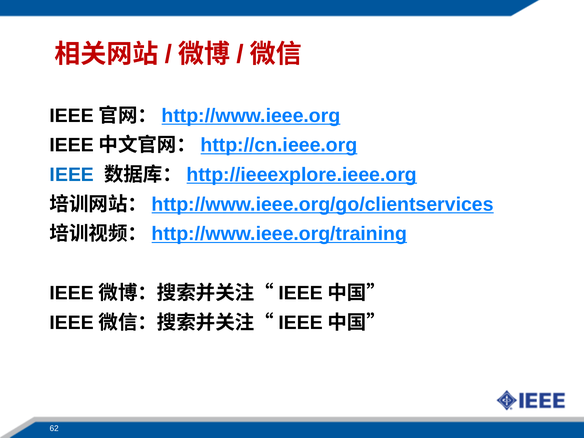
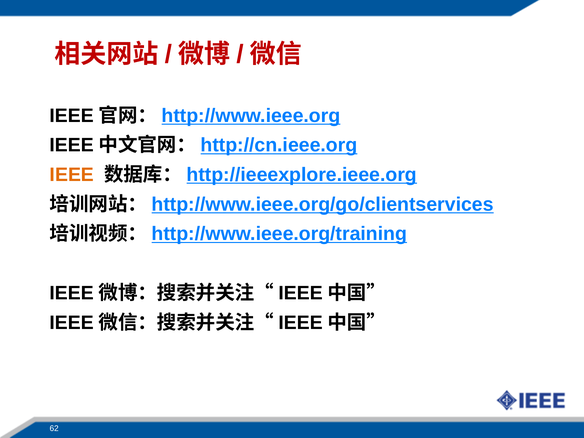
IEEE colour: blue -> orange (72, 175)
